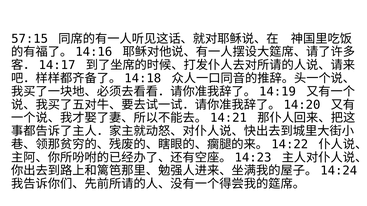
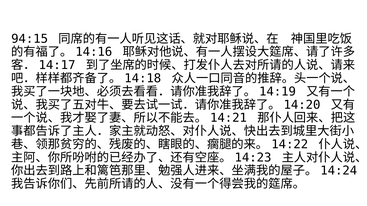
57:15: 57:15 -> 94:15 (30, 39)
